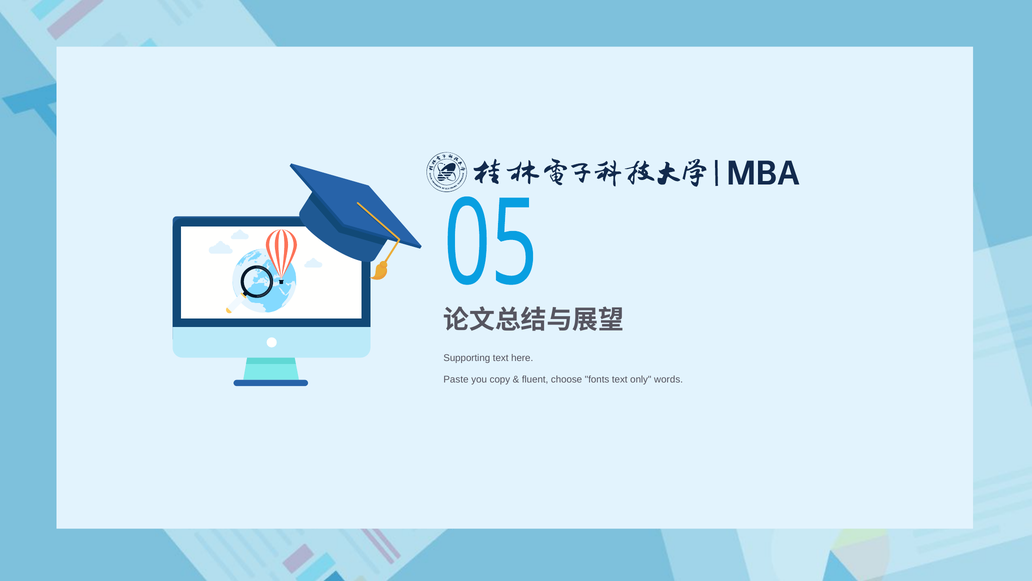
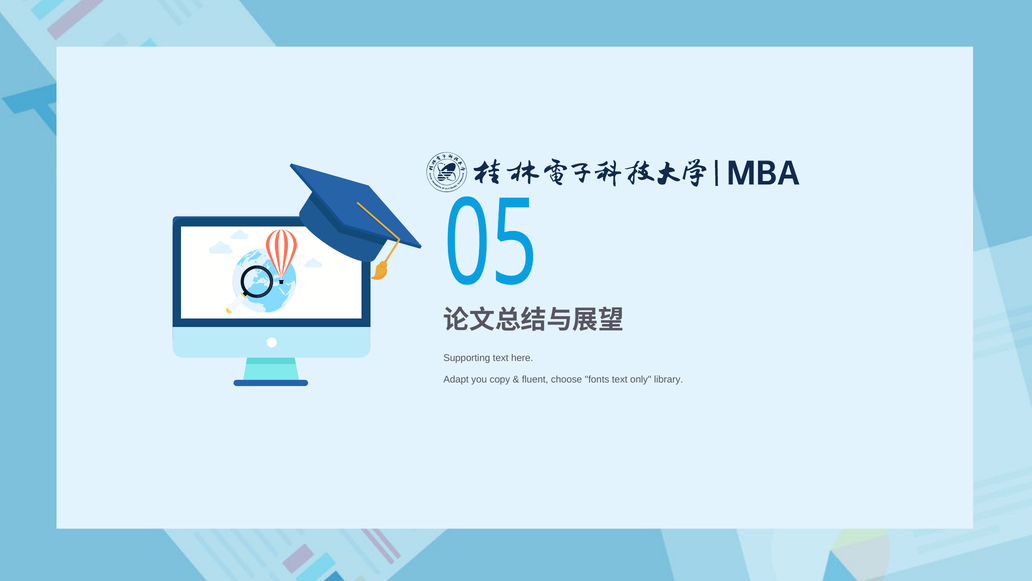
Paste: Paste -> Adapt (456, 379)
words: words -> library (669, 379)
